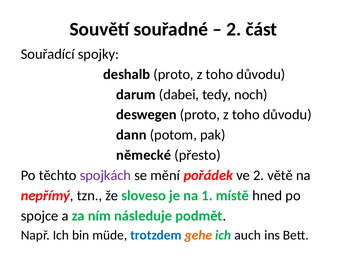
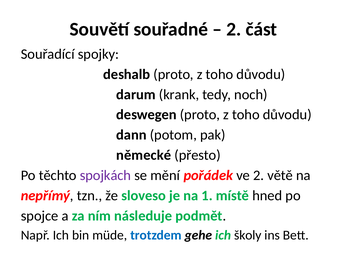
dabei: dabei -> krank (179, 95)
gehe colour: orange -> black (198, 235)
auch: auch -> školy (248, 235)
